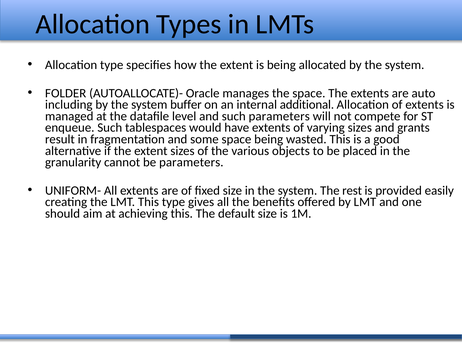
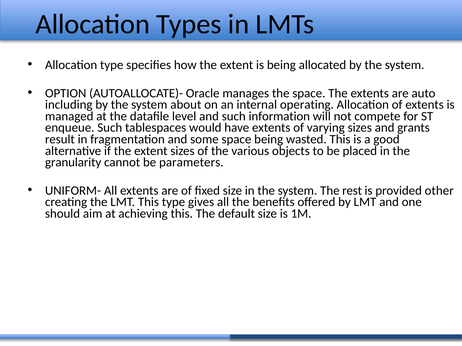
FOLDER: FOLDER -> OPTION (66, 93)
buffer: buffer -> about (186, 105)
additional: additional -> operating (307, 105)
such parameters: parameters -> information (279, 116)
easily: easily -> other (439, 191)
